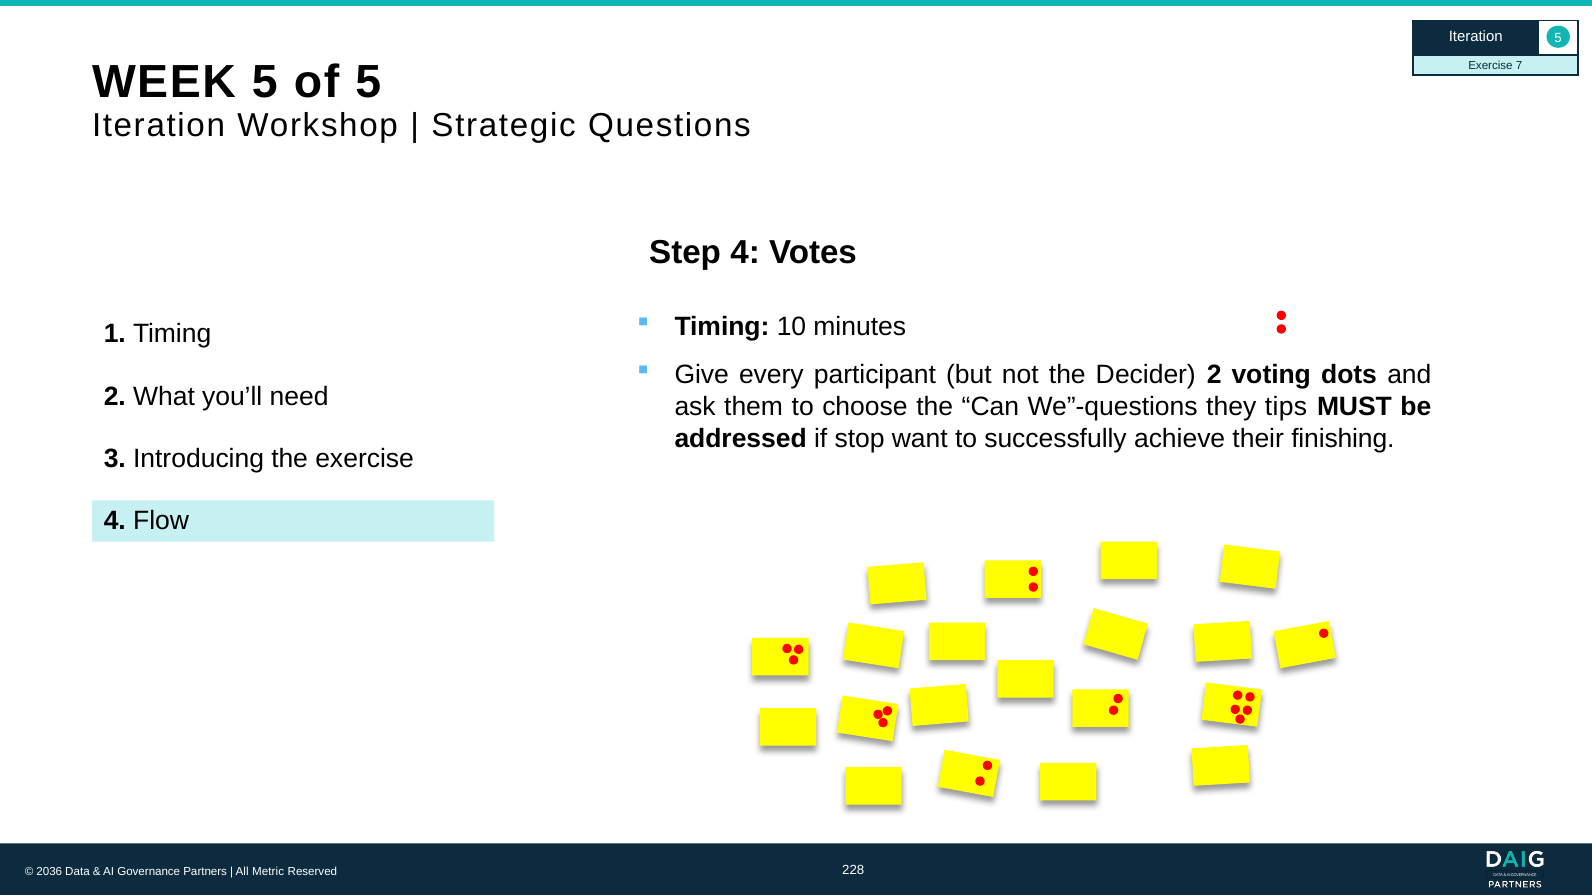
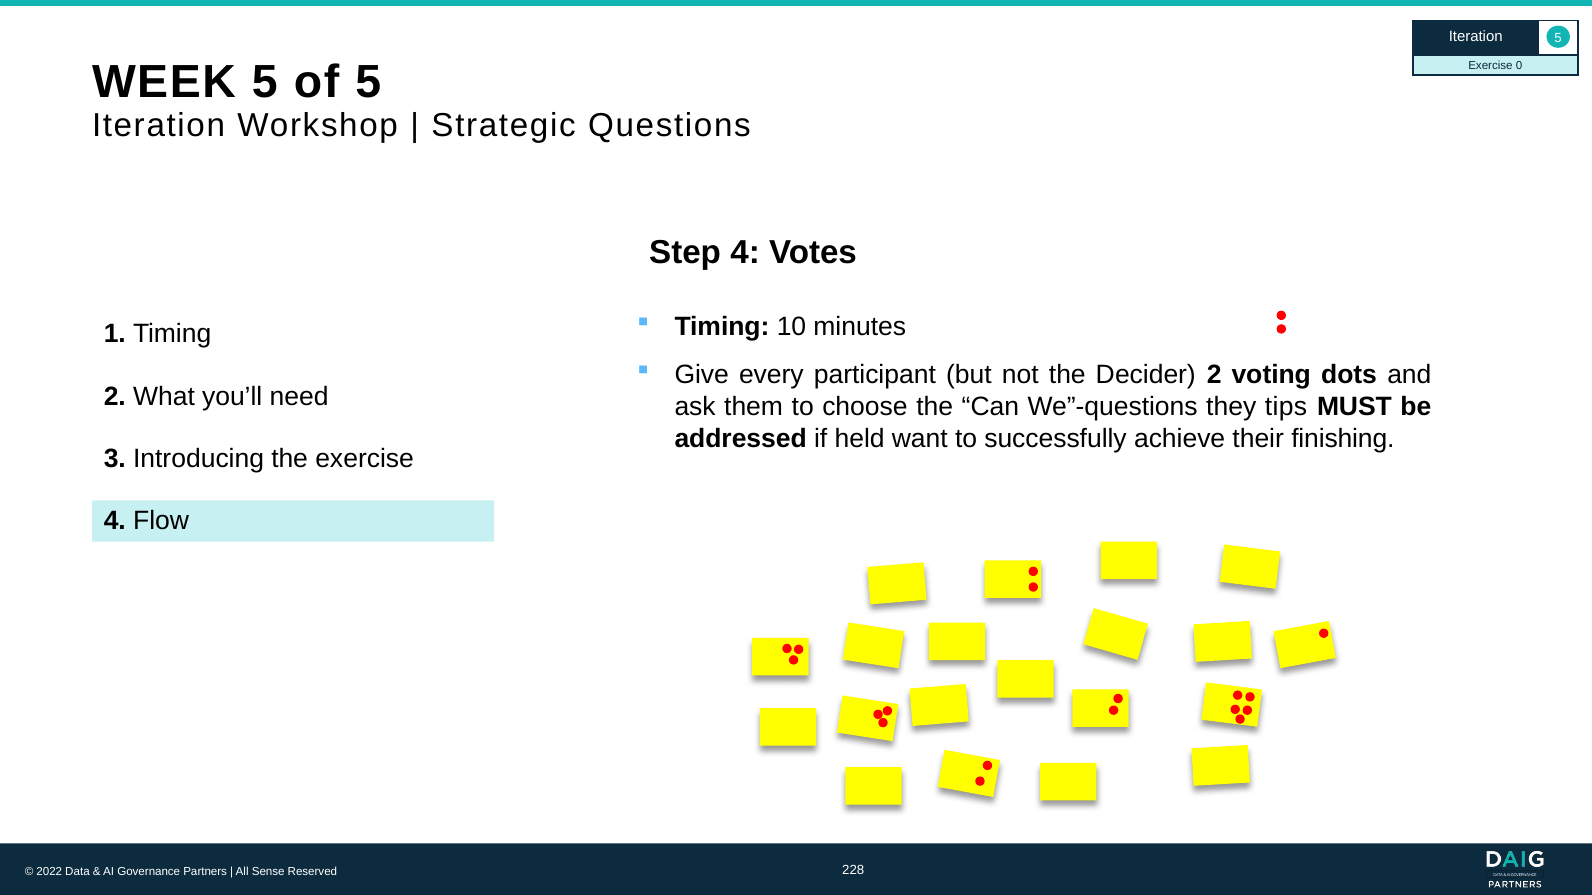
7: 7 -> 0 (1519, 66)
stop: stop -> held (860, 439)
2036: 2036 -> 2022 (49, 872)
Metric: Metric -> Sense (268, 872)
